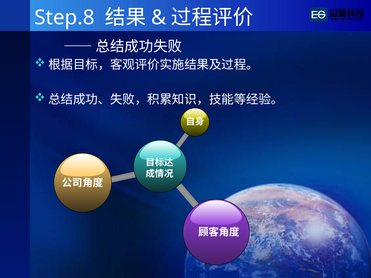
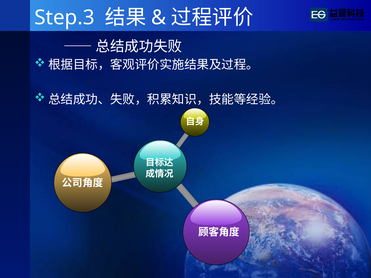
Step.8: Step.8 -> Step.3 (65, 18)
